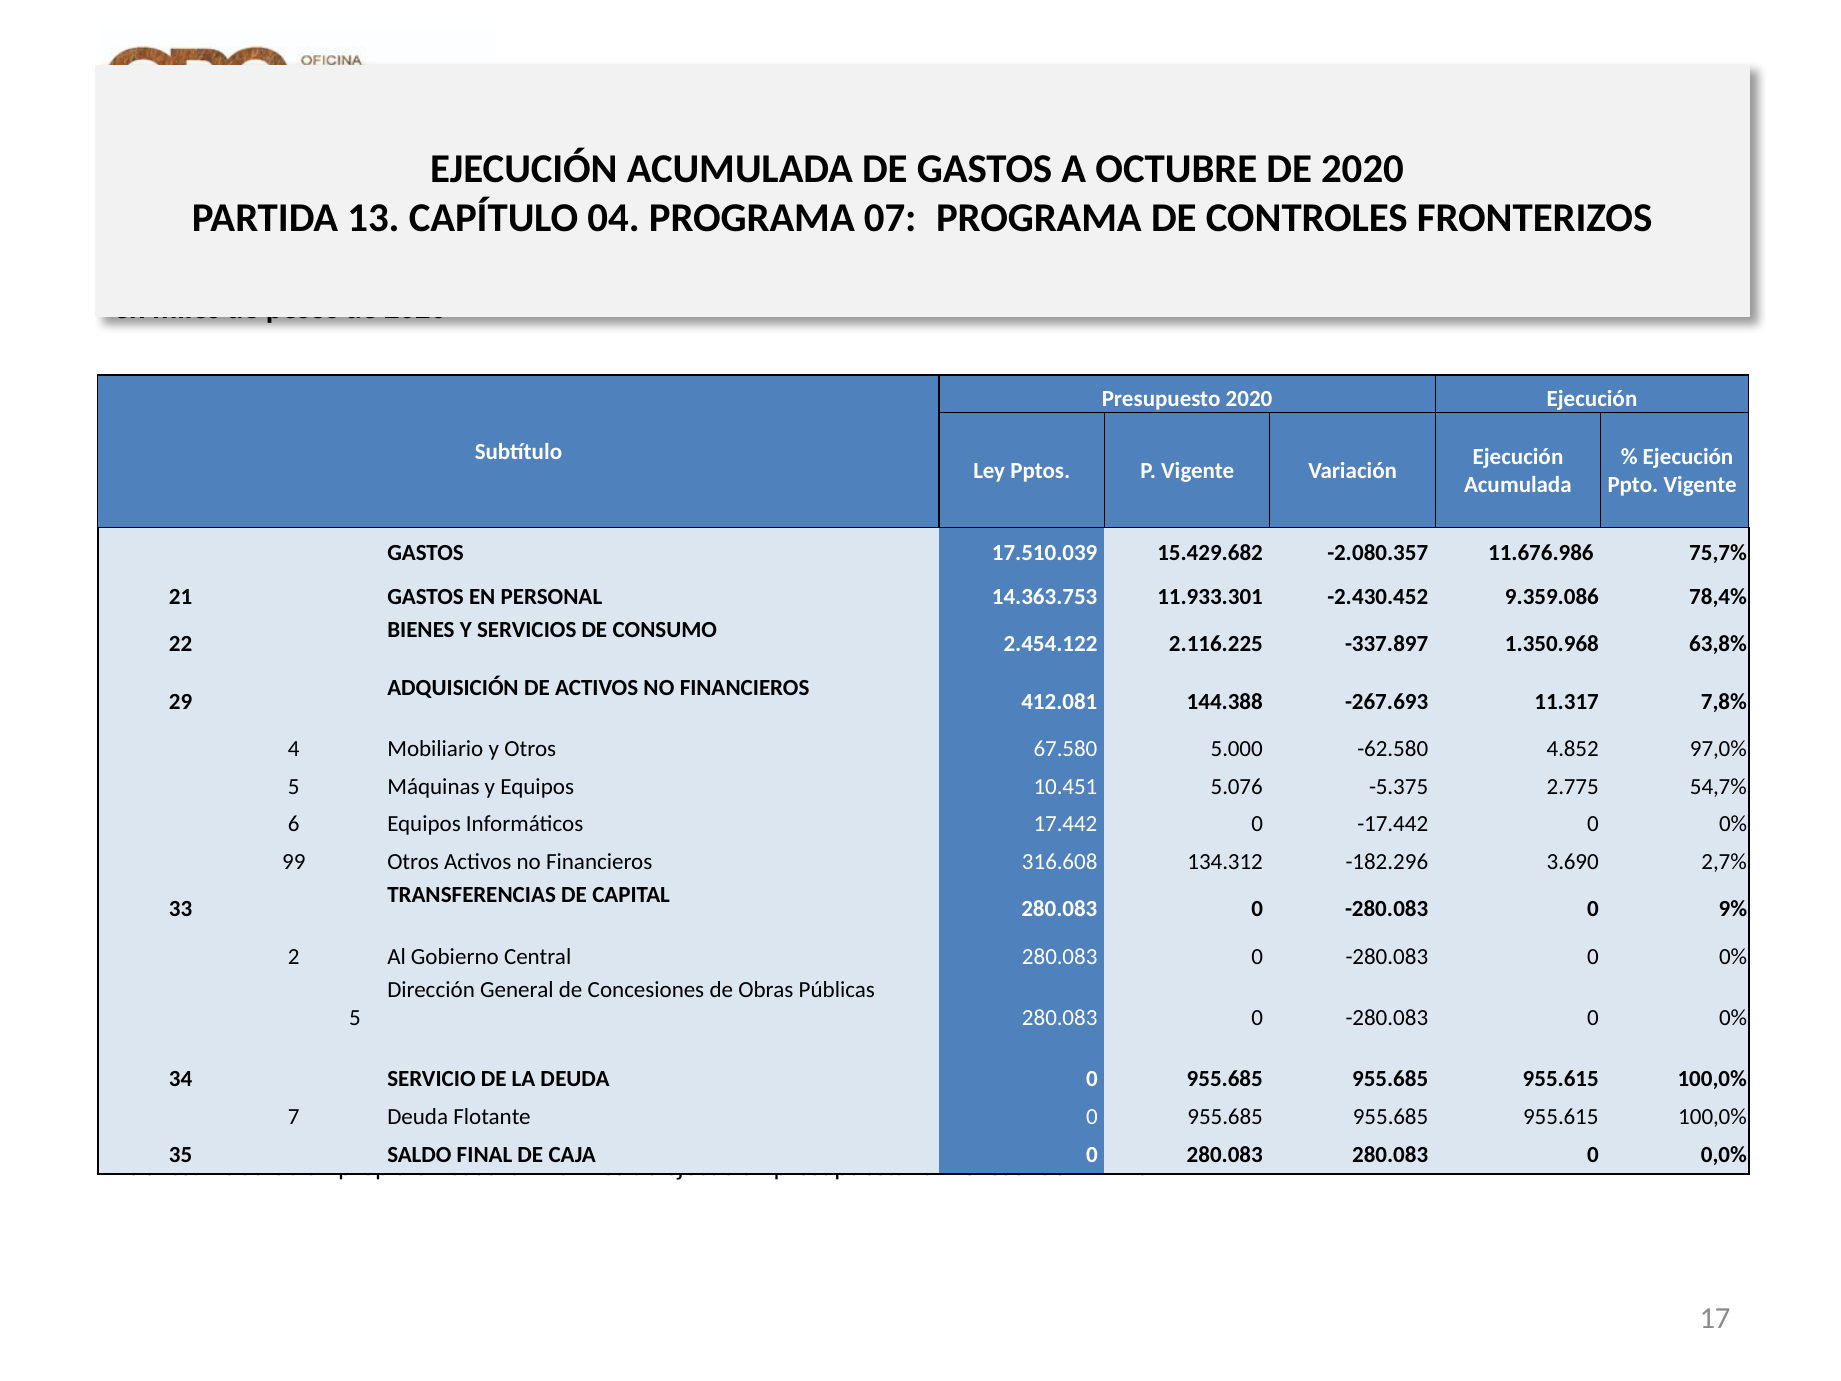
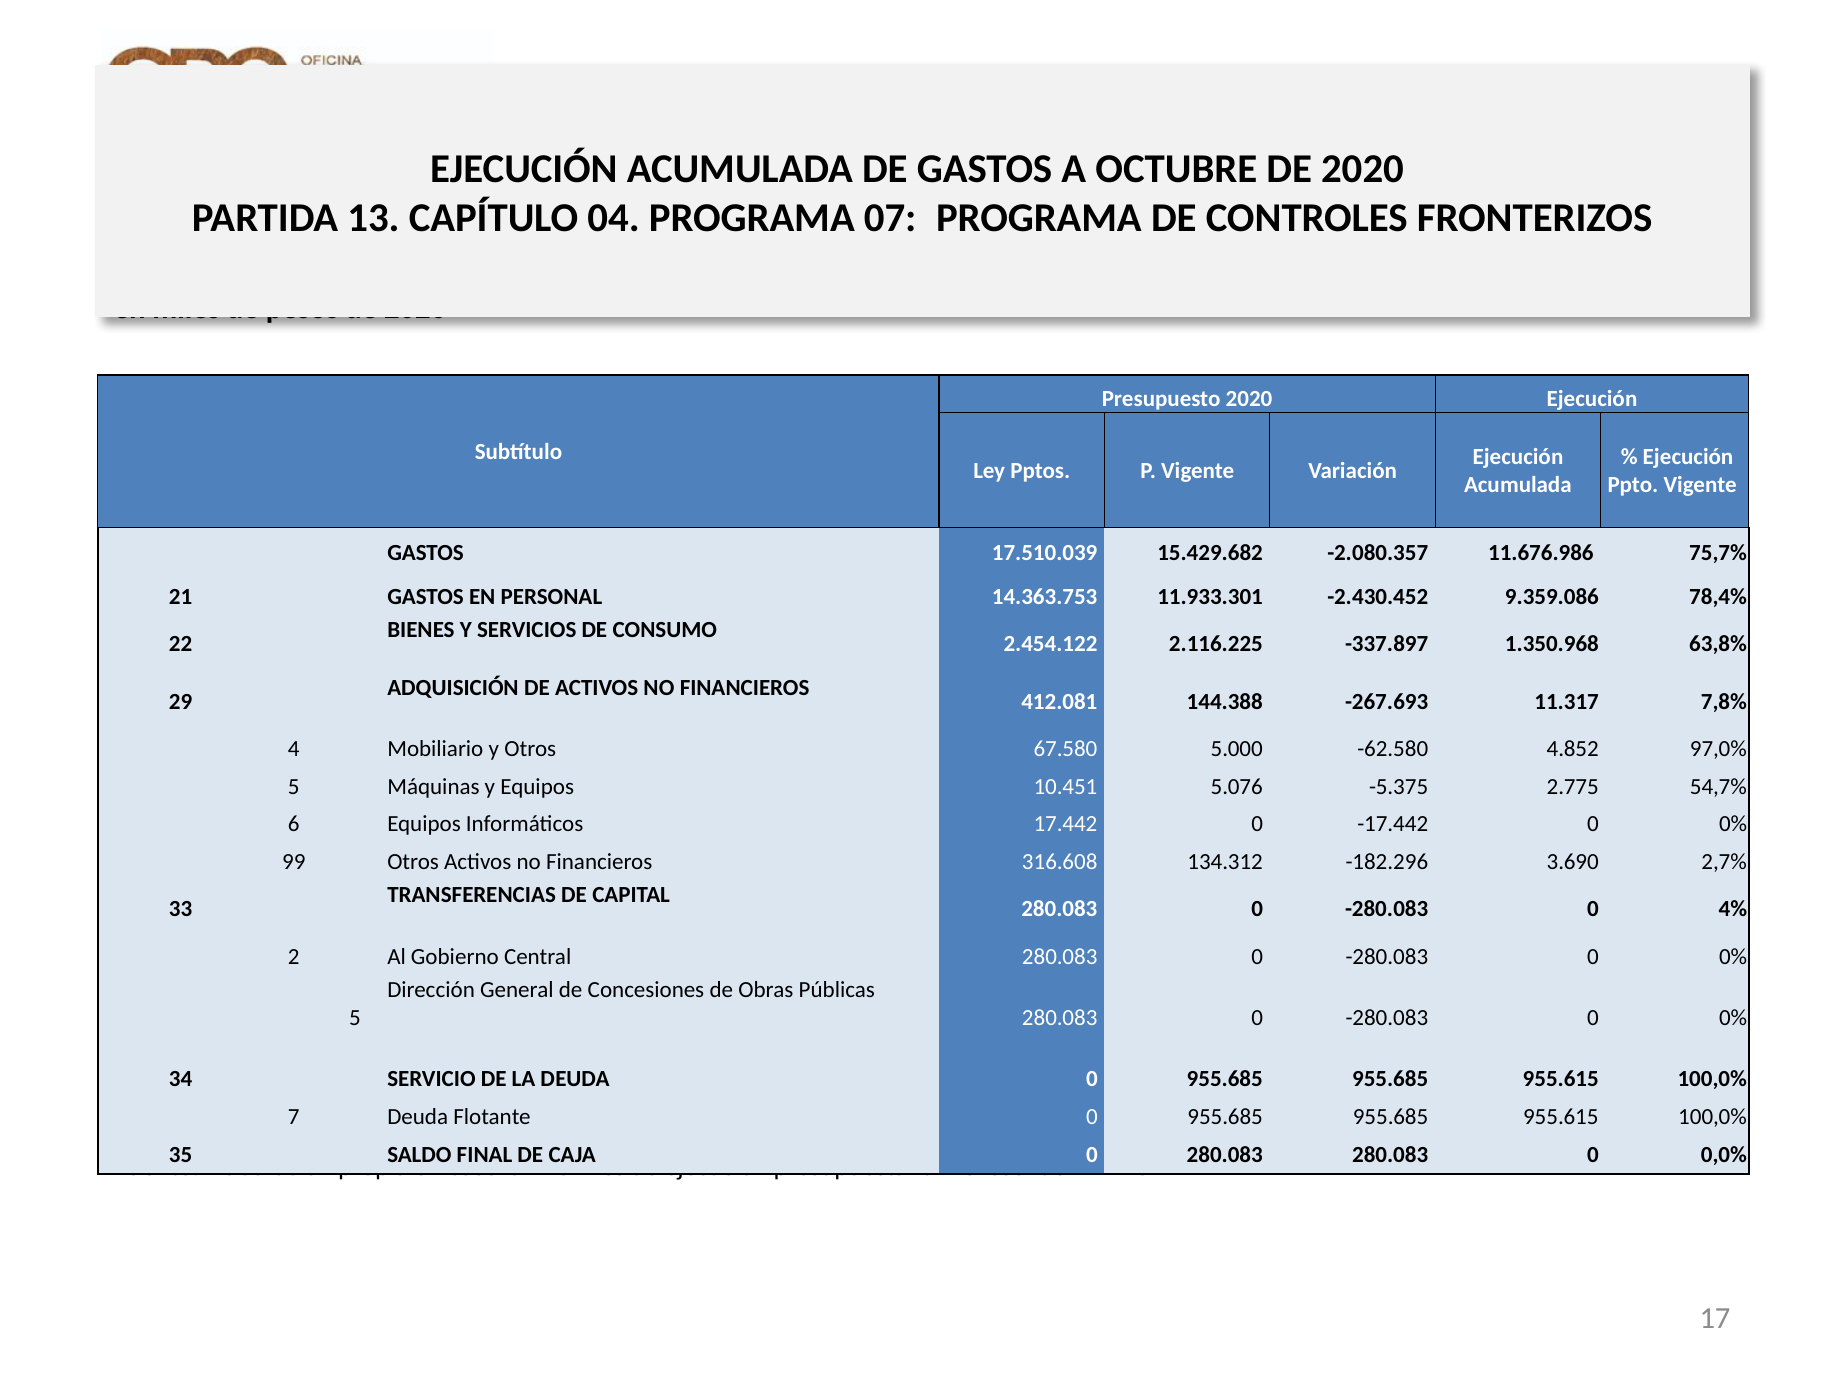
9%: 9% -> 4% (1733, 909)
